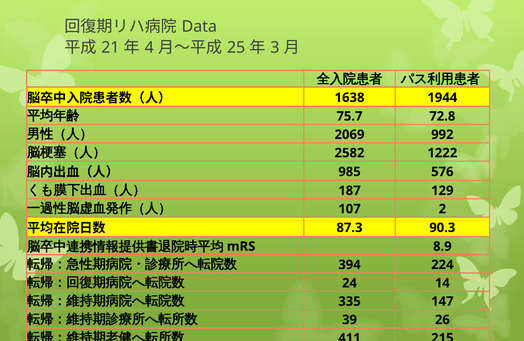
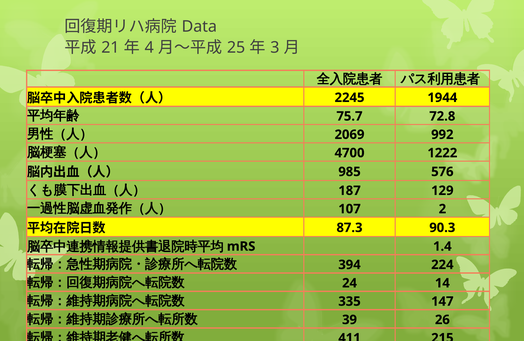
1638: 1638 -> 2245 (350, 97)
2582: 2582 -> 4700 (350, 153)
8.9: 8.9 -> 1.4 (442, 246)
